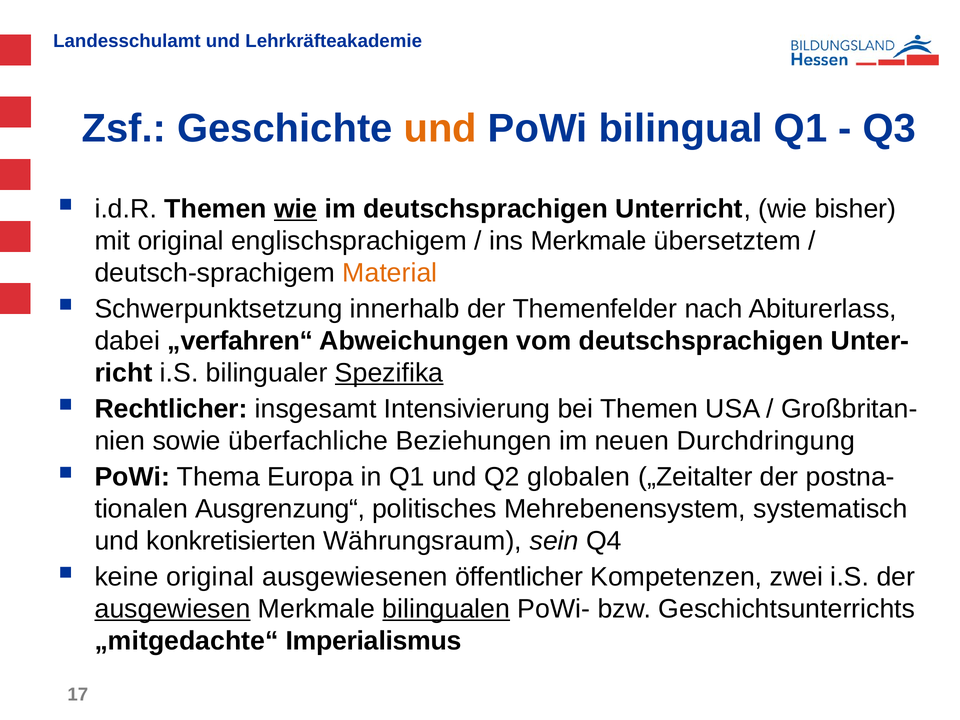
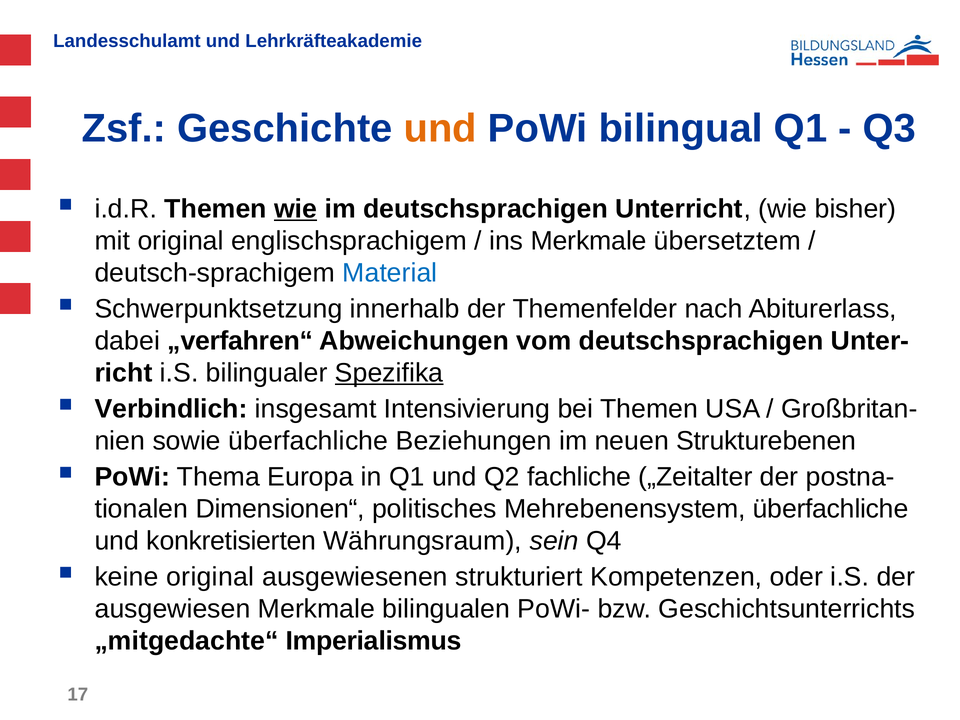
Material colour: orange -> blue (390, 273)
Rechtlicher: Rechtlicher -> Verbindlich (171, 409)
Durchdringung: Durchdringung -> Strukturebenen (766, 441)
globalen: globalen -> fachliche (579, 477)
Ausgrenzung“: Ausgrenzung“ -> Dimensionen“ (280, 509)
Mehrebenensystem systematisch: systematisch -> überfachliche (831, 509)
öffentlicher: öffentlicher -> strukturiert (519, 577)
zwei: zwei -> oder (796, 577)
ausgewiesen underline: present -> none (173, 609)
bilingualen underline: present -> none (446, 609)
